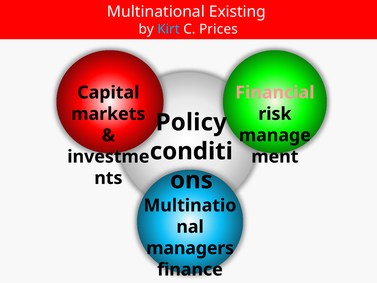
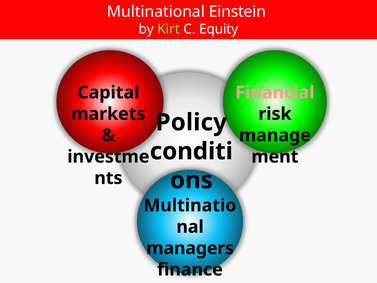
Existing: Existing -> Einstein (237, 12)
Kirt colour: light blue -> light green (169, 29)
Prices: Prices -> Equity (219, 29)
